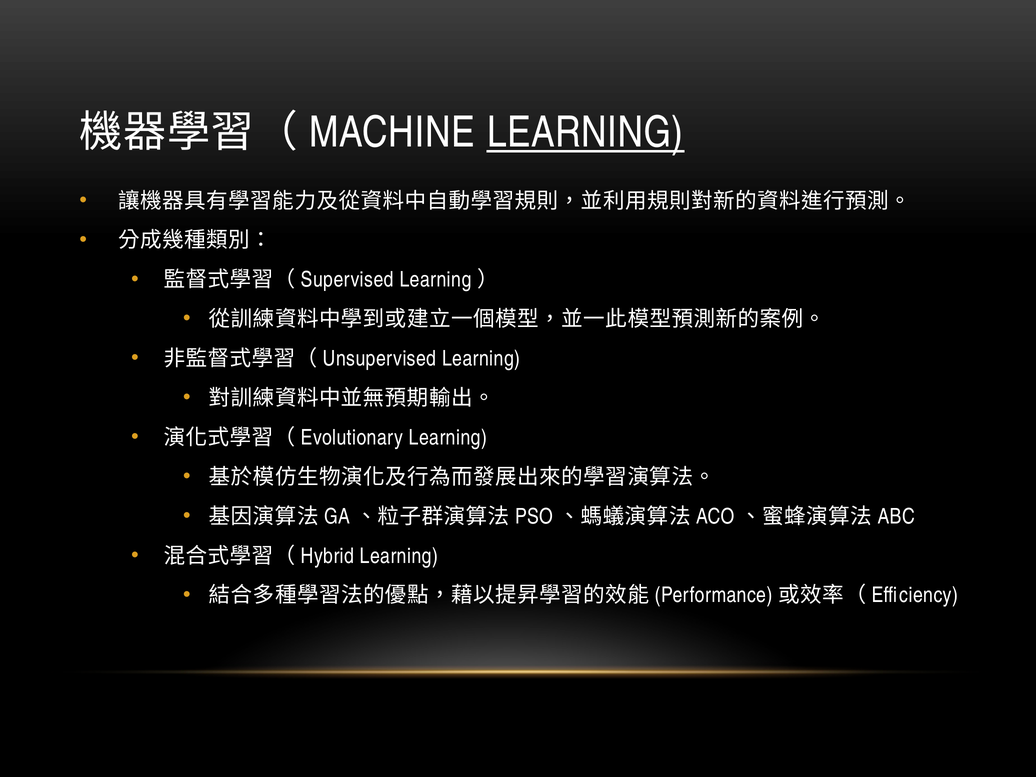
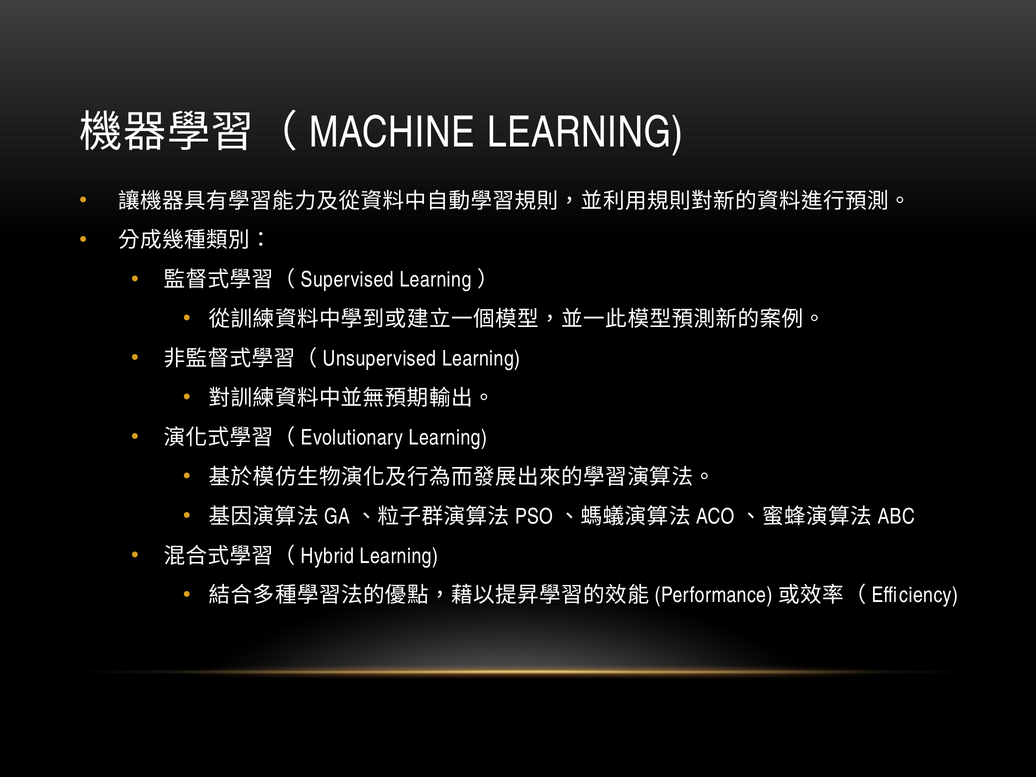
LEARNING underline: present -> none (585, 133)
